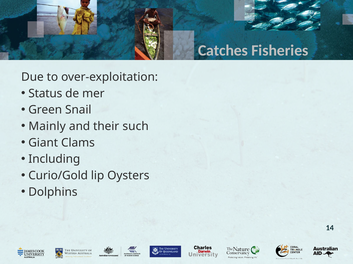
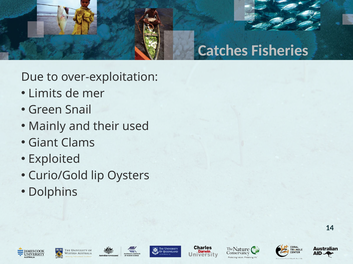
Status: Status -> Limits (45, 94)
such: such -> used (136, 127)
Including: Including -> Exploited (54, 160)
